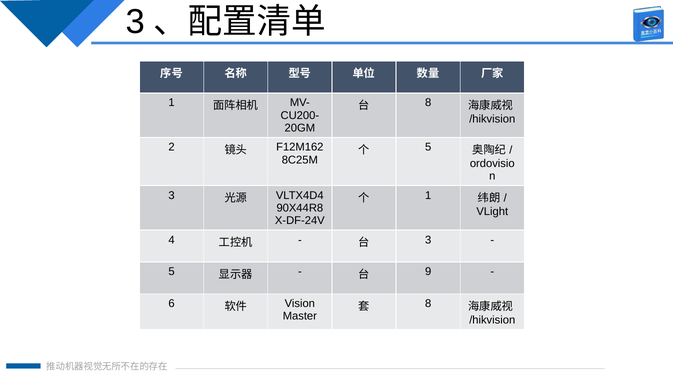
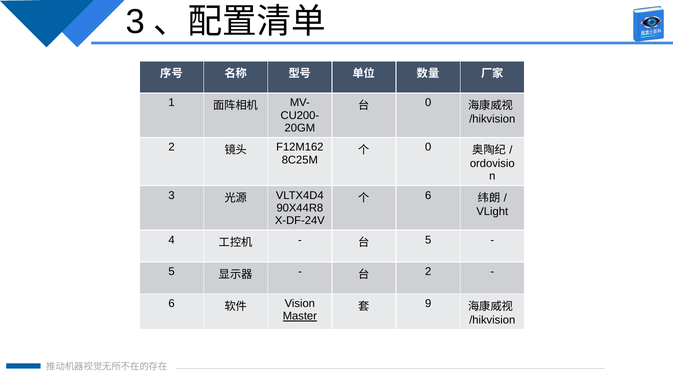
8: 8 -> 0 (428, 103)
5: 5 -> 0 (428, 147)
1: 1 -> 6 (428, 195)
3: 3 -> 5 (428, 240)
9: 9 -> 2 (428, 271)
8: 8 -> 9 (428, 303)
Master underline: none -> present (300, 316)
